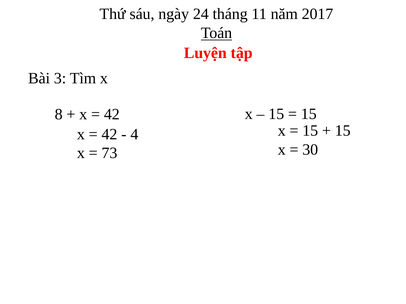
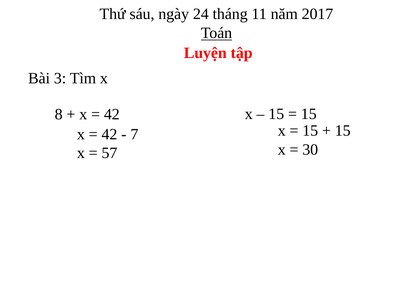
4: 4 -> 7 (134, 134)
73: 73 -> 57 (109, 153)
